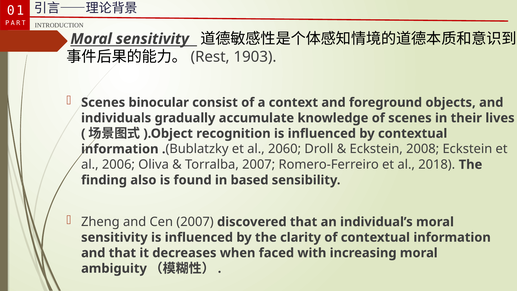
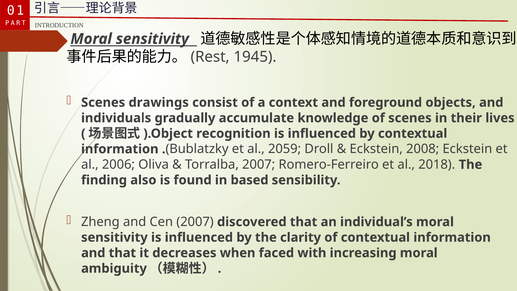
1903: 1903 -> 1945 (255, 57)
binocular: binocular -> drawings (159, 102)
2060: 2060 -> 2059 (285, 149)
